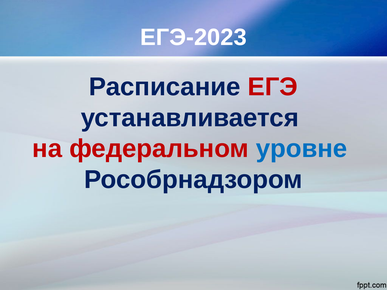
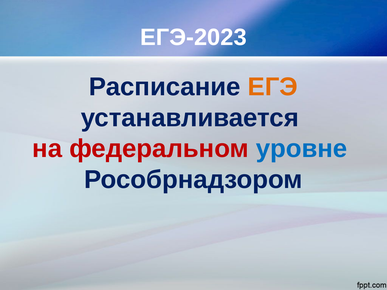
ЕГЭ colour: red -> orange (273, 87)
